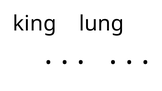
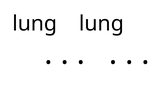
king: king -> lung (35, 24)
